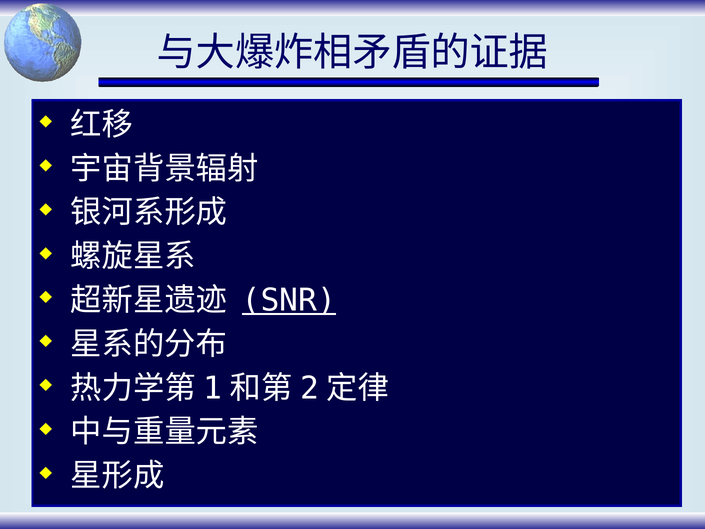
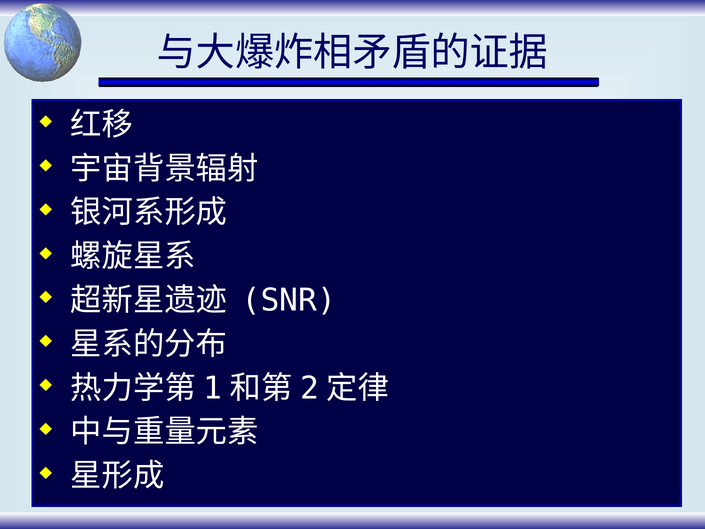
SNR underline: present -> none (289, 300)
